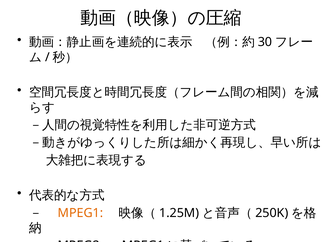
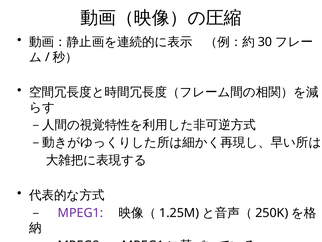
MPEG1 colour: orange -> purple (80, 212)
